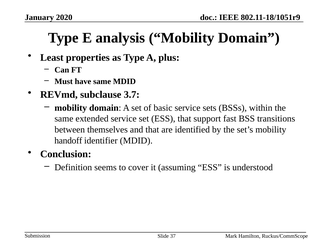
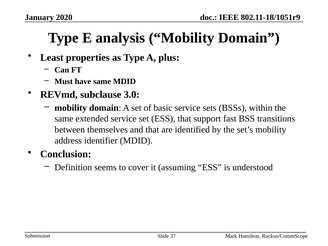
3.7: 3.7 -> 3.0 (132, 95)
handoff: handoff -> address (68, 141)
